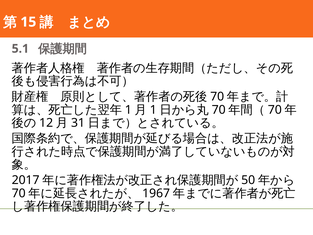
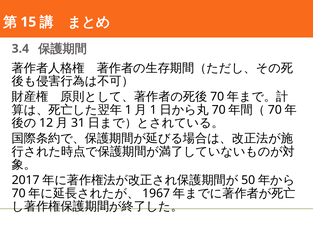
5.1: 5.1 -> 3.4 (20, 49)
